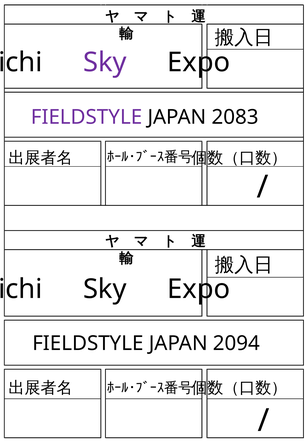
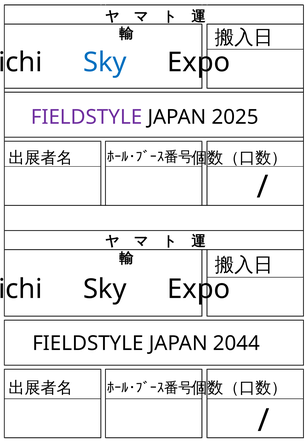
Sky colour: purple -> blue (105, 62)
2083: 2083 -> 2025 (235, 117)
2094: 2094 -> 2044 (236, 343)
